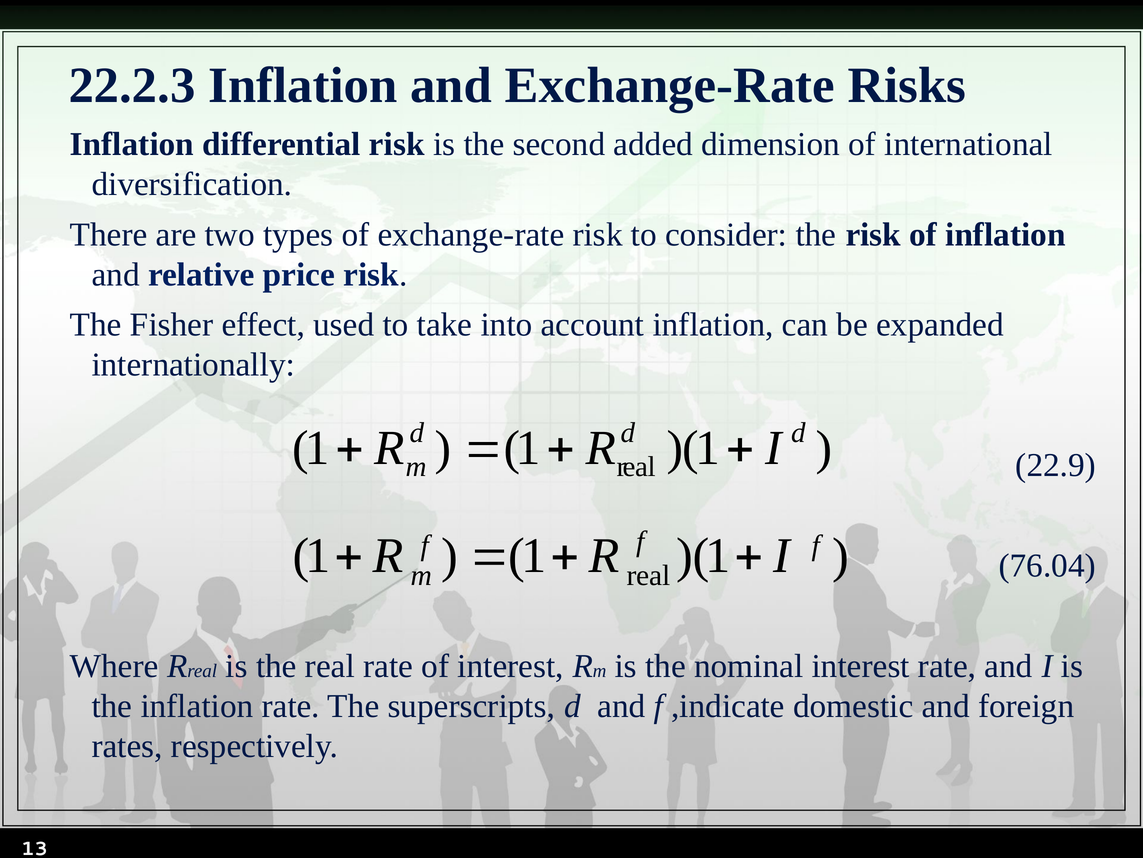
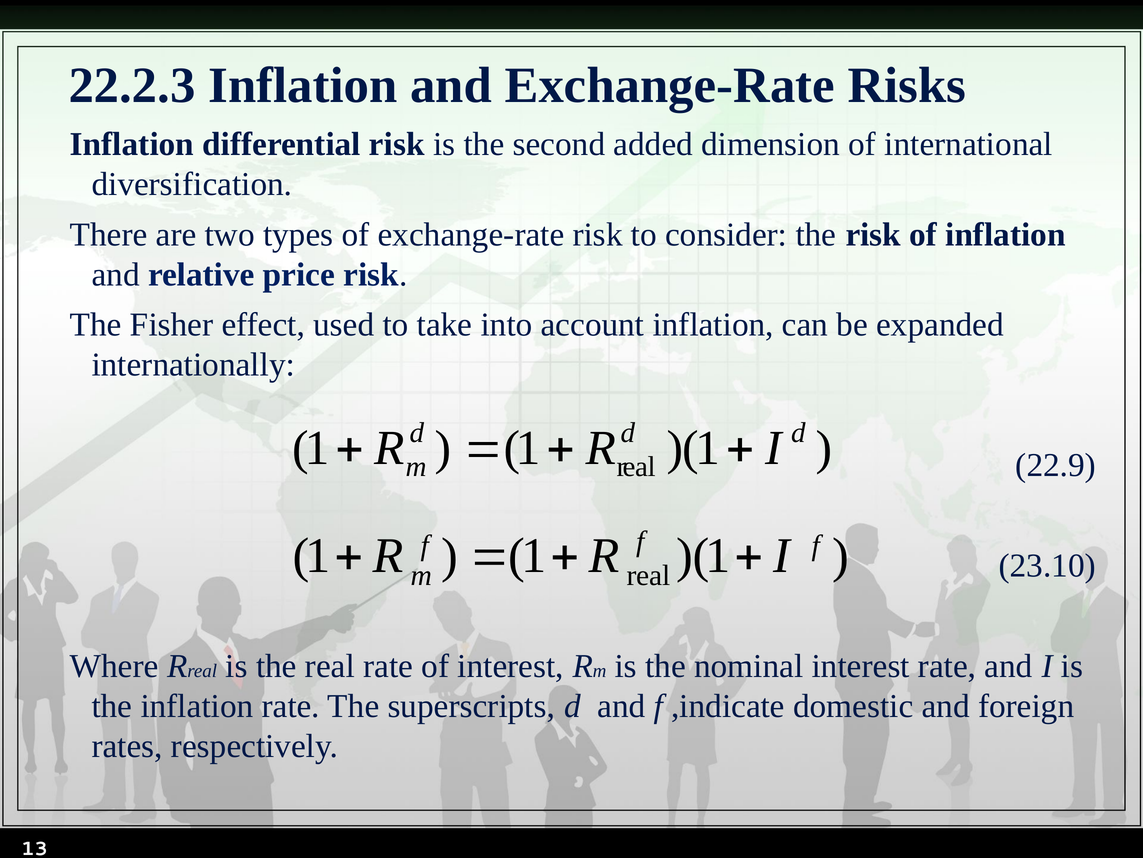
76.04: 76.04 -> 23.10 (1047, 565)
